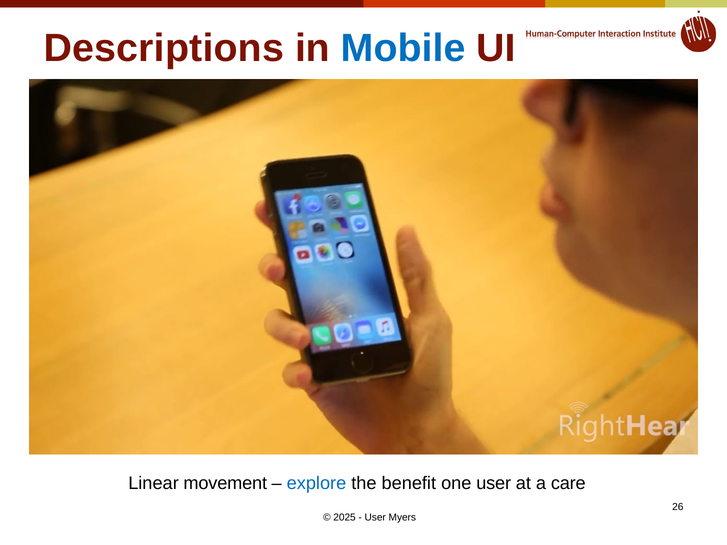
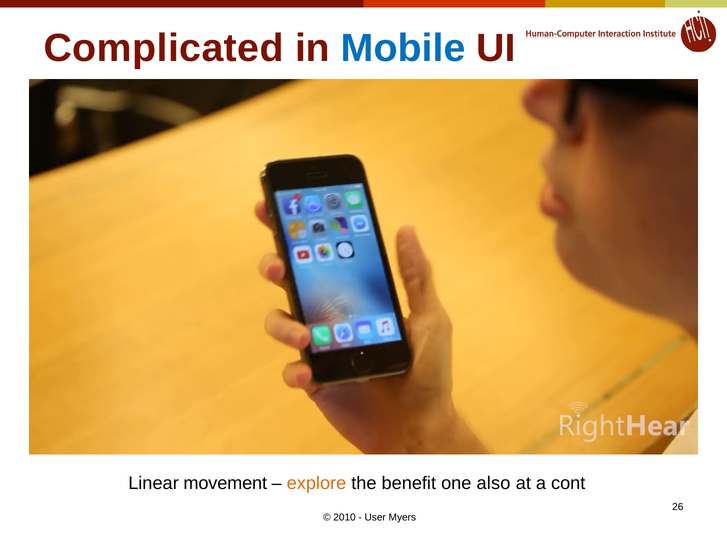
Descriptions: Descriptions -> Complicated (164, 48)
explore colour: blue -> orange (316, 483)
one user: user -> also (493, 483)
care: care -> cont (568, 483)
2025: 2025 -> 2010 (345, 518)
